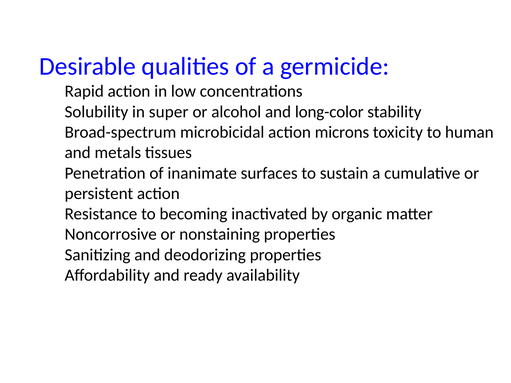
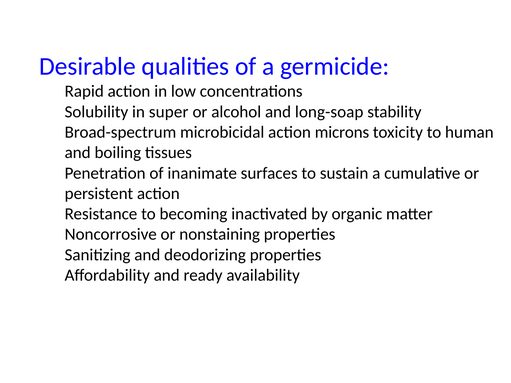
long-color: long-color -> long-soap (329, 112)
metals: metals -> boiling (118, 153)
